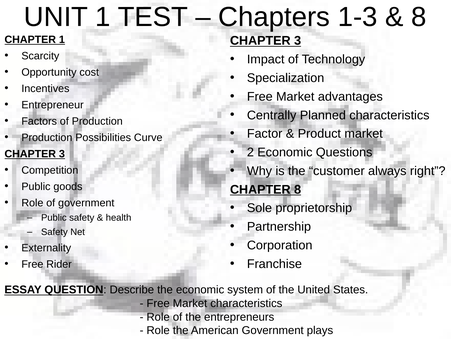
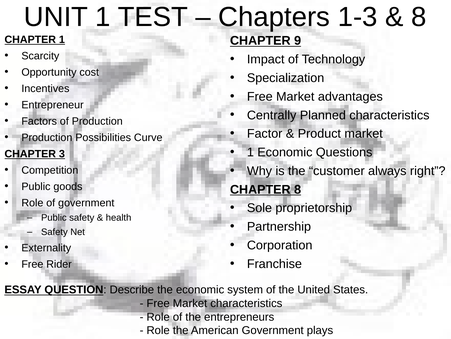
3: 3 -> 9 (298, 41)
2: 2 -> 1 (250, 152)
